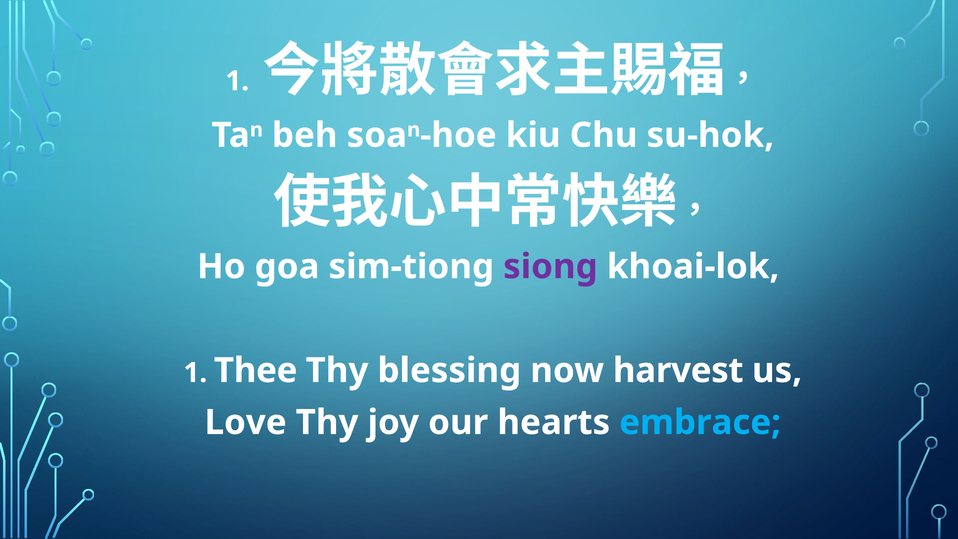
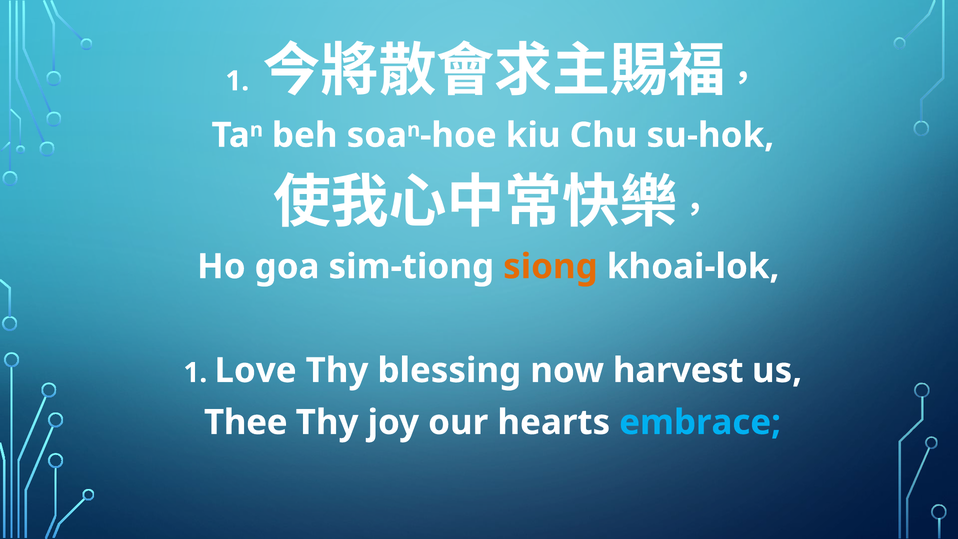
siong colour: purple -> orange (550, 267)
Thee: Thee -> Love (256, 370)
Love: Love -> Thee (246, 422)
